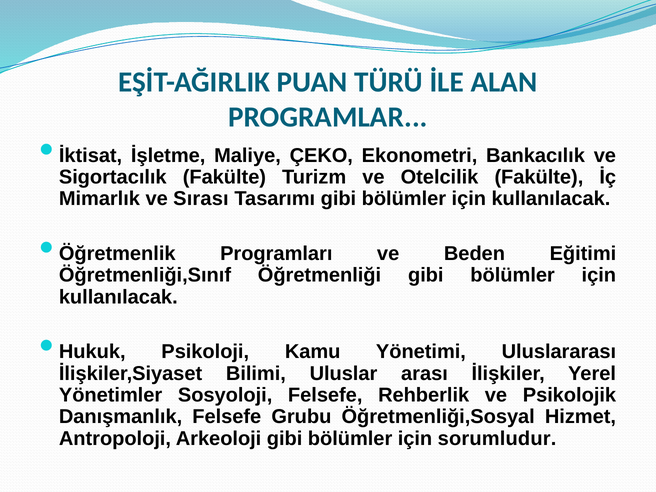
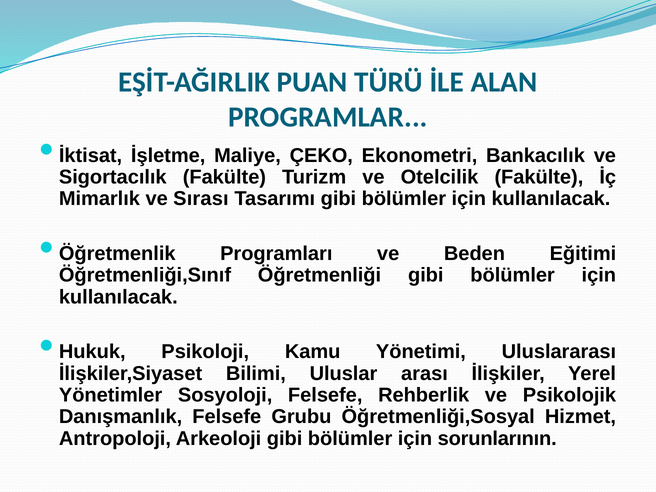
sorumludur: sorumludur -> sorunlarının (497, 438)
